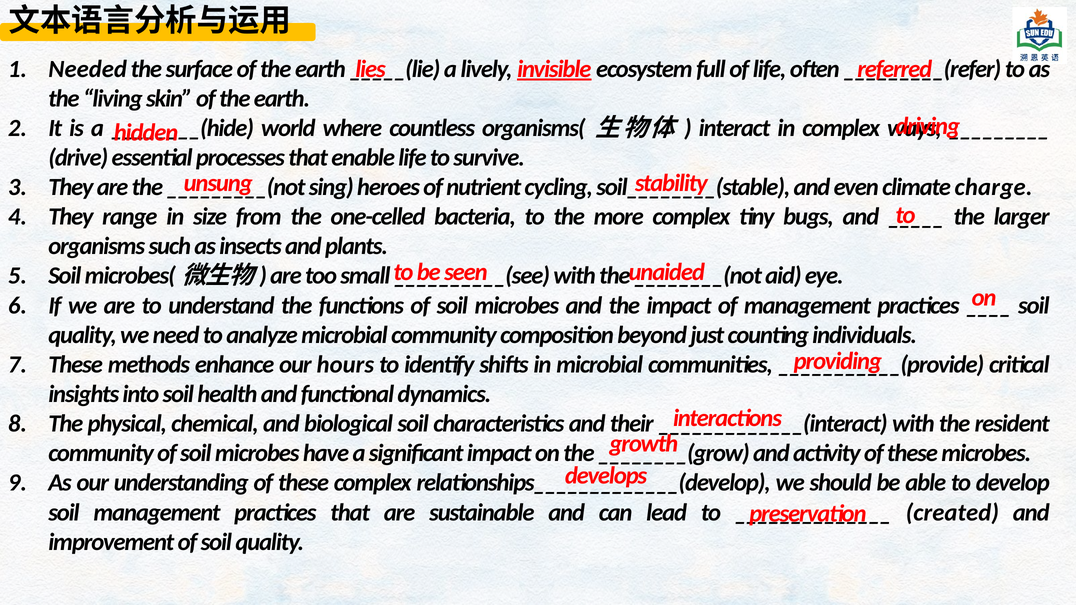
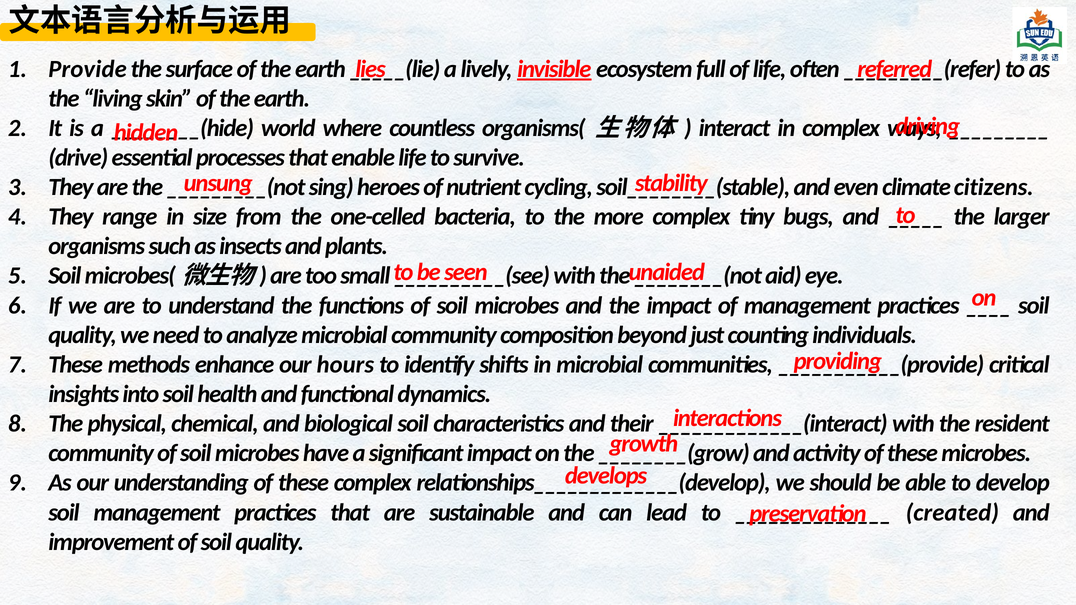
Needed: Needed -> Provide (88, 69)
charge: charge -> citizens (994, 187)
